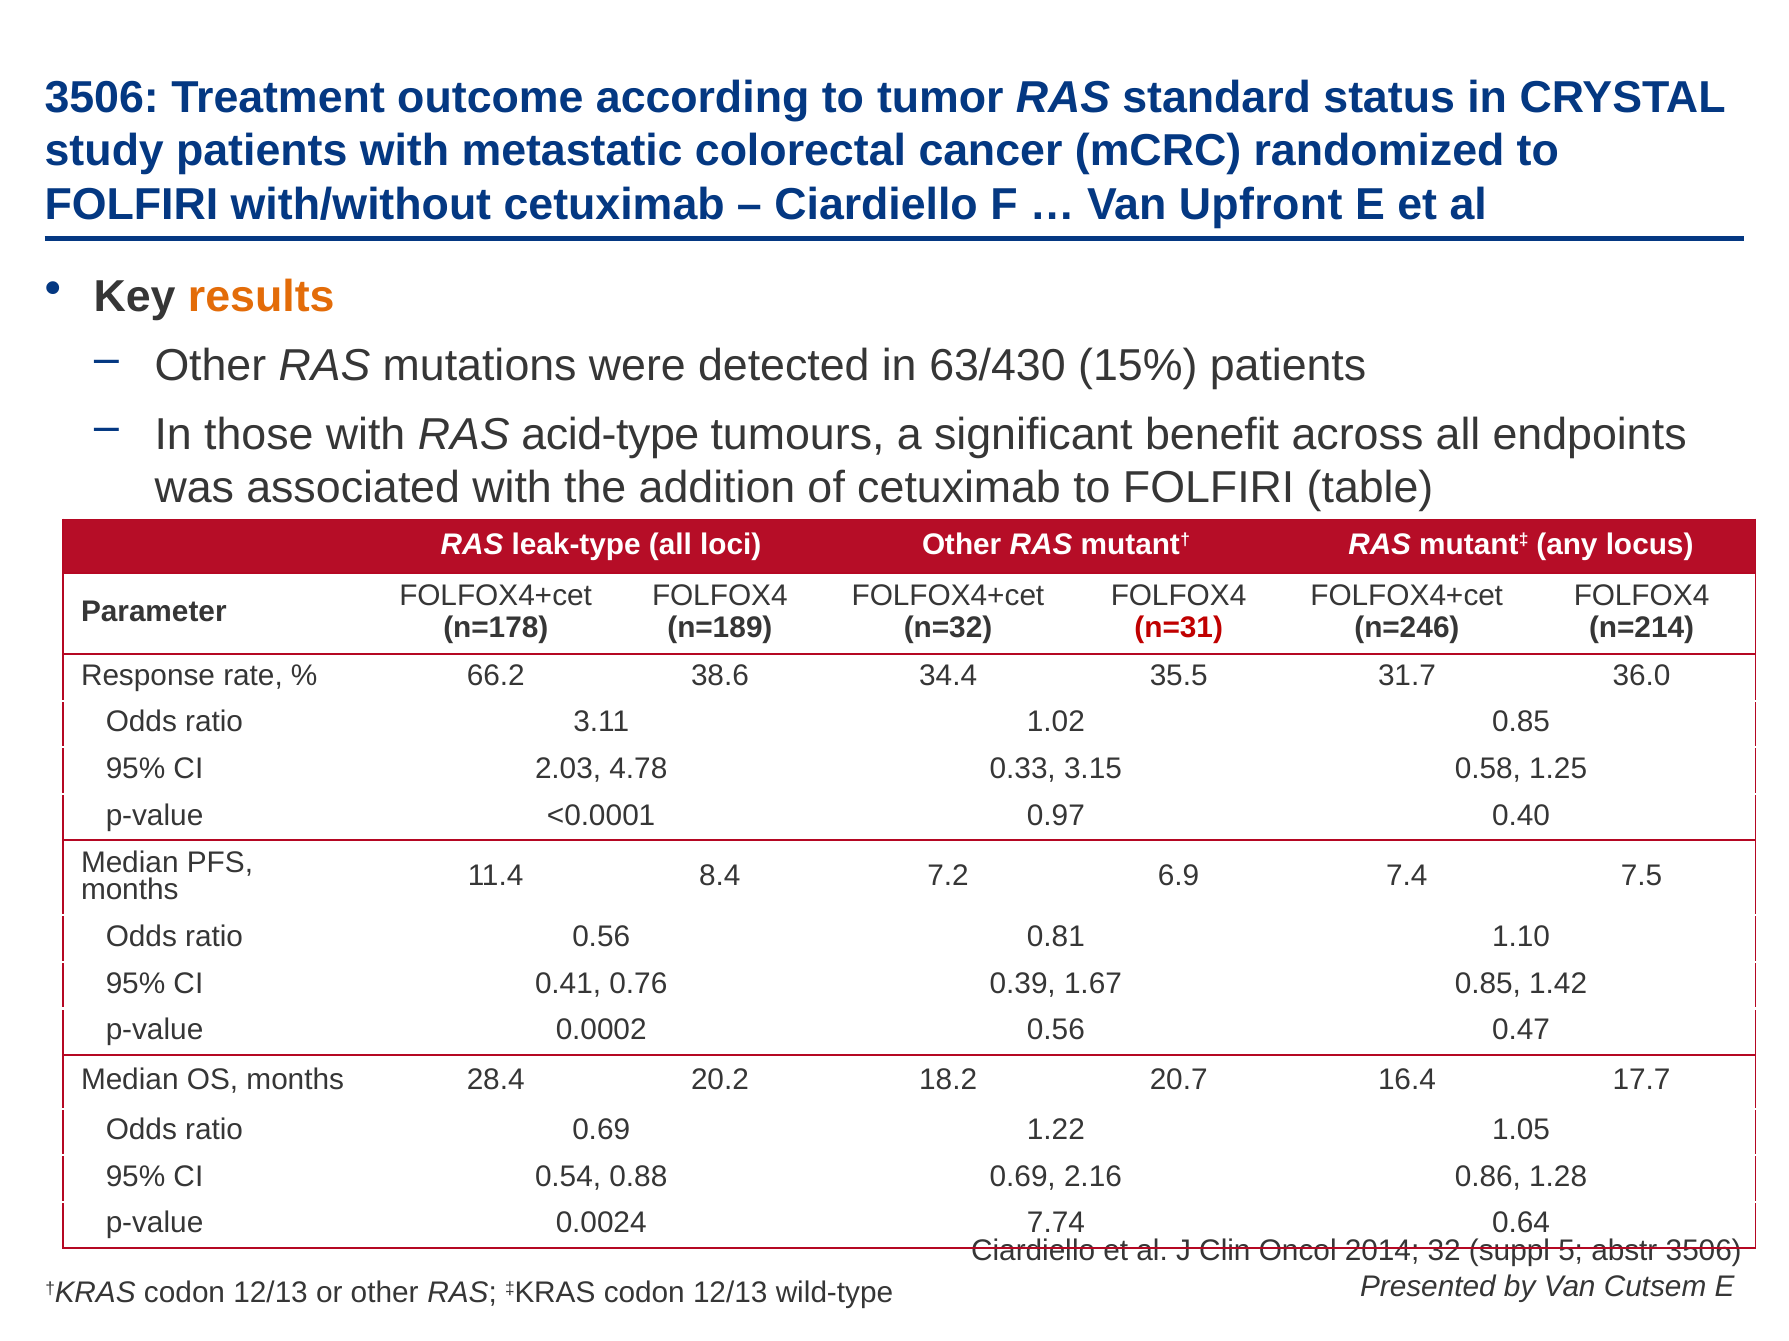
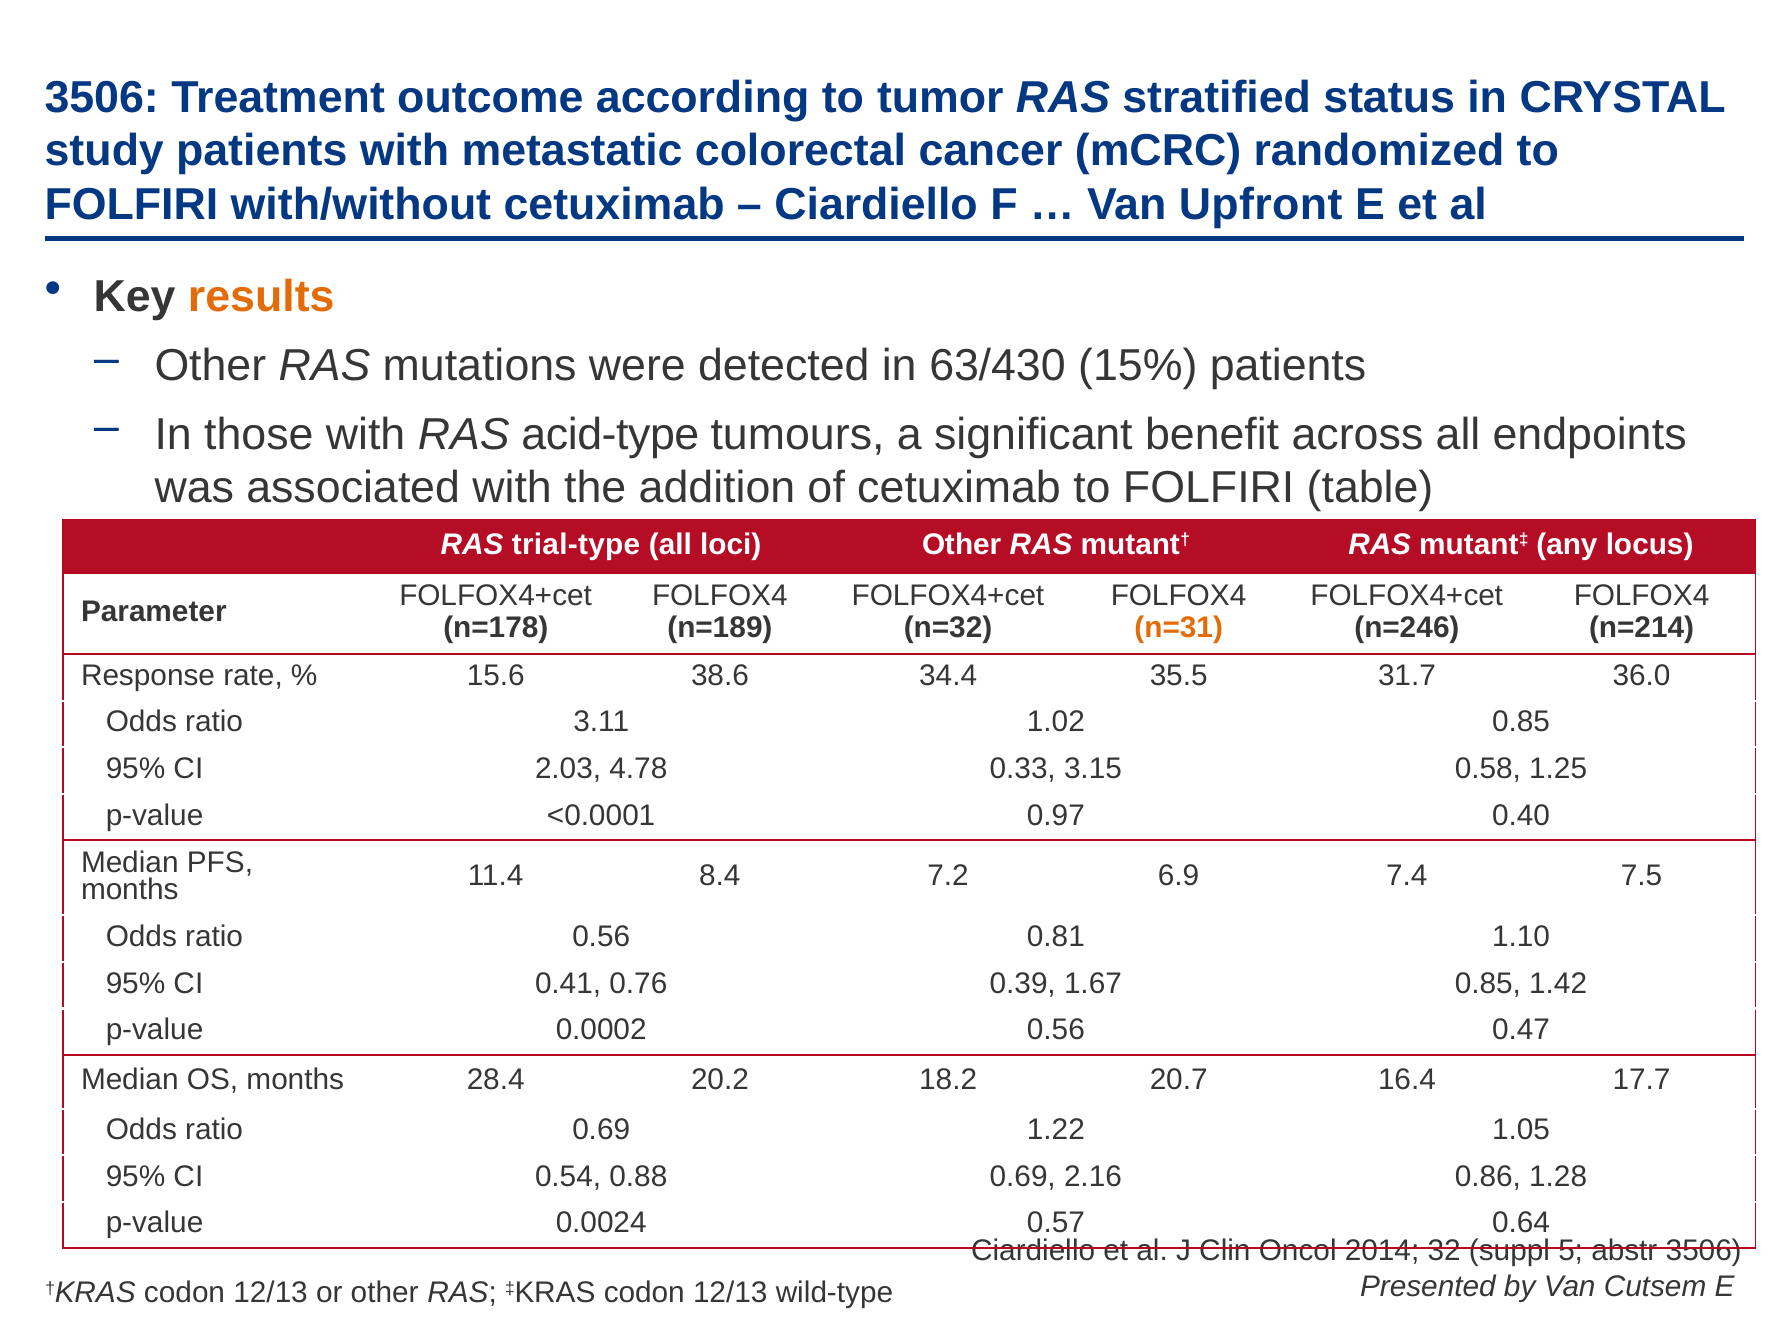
standard: standard -> stratified (1217, 98)
leak-type: leak-type -> trial-type (576, 545)
n=31 colour: red -> orange (1179, 628)
66.2: 66.2 -> 15.6 (496, 676)
7.74: 7.74 -> 0.57 (1056, 1224)
